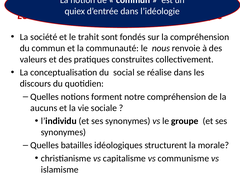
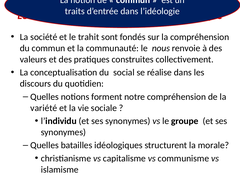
quiex: quiex -> traits (75, 11)
aucuns: aucuns -> variété (44, 108)
